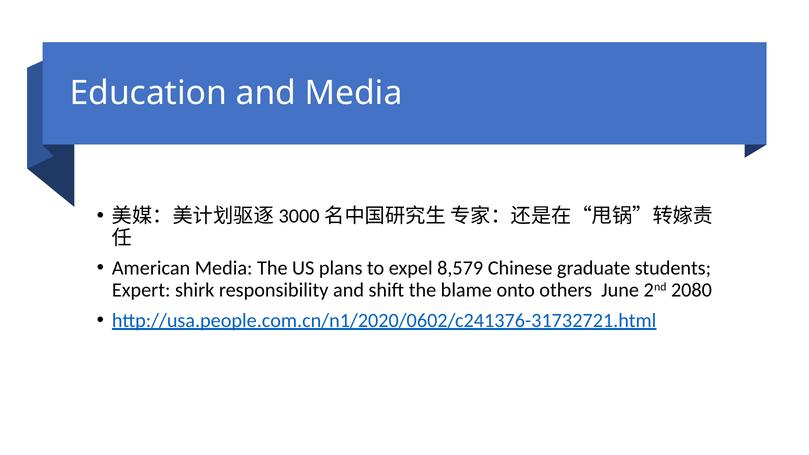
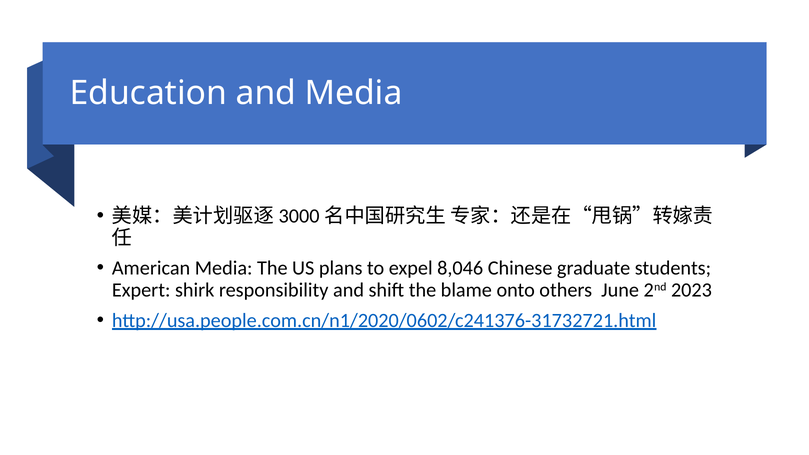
8,579: 8,579 -> 8,046 (460, 268)
2080: 2080 -> 2023 (691, 290)
